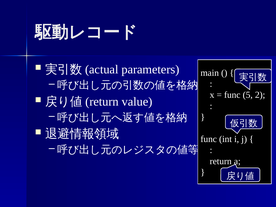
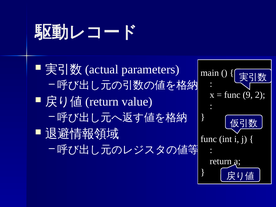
5: 5 -> 9 (248, 95)
